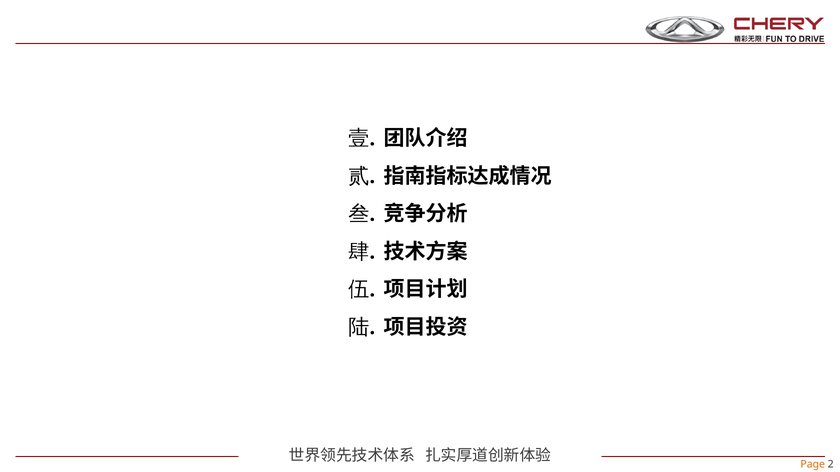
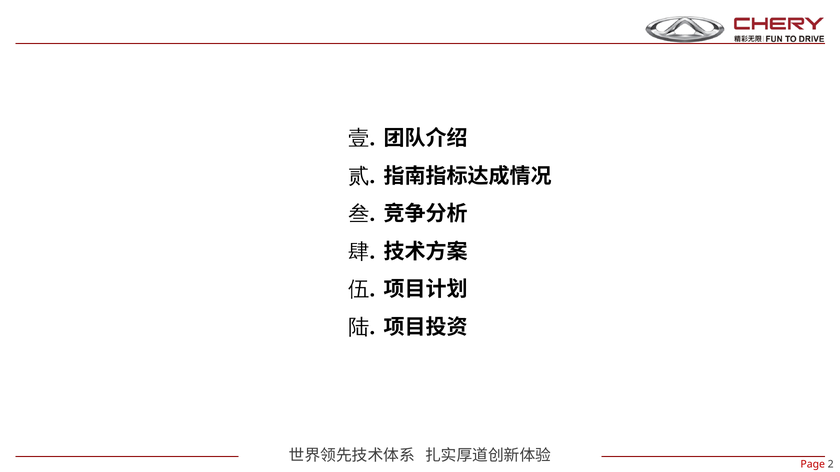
Page colour: orange -> red (813, 465)
